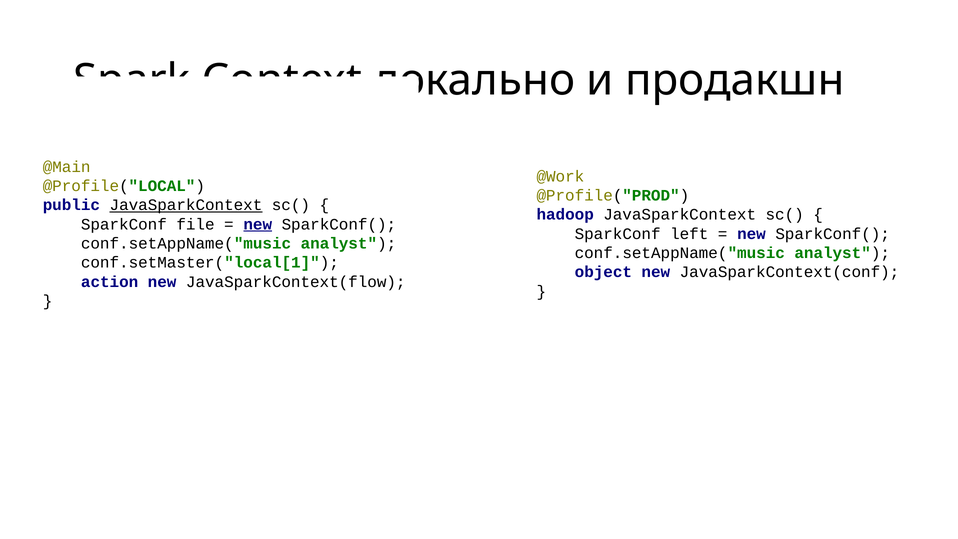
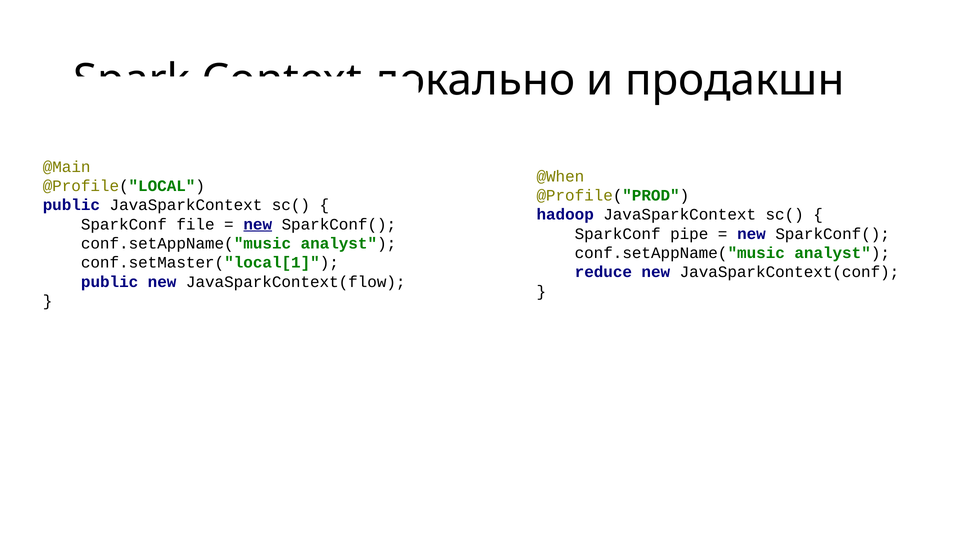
@Work: @Work -> @When (560, 176)
JavaSparkContext underline: present -> none (186, 205)
left: left -> pipe (689, 234)
object: object -> reduce (603, 272)
action: action -> public (110, 282)
